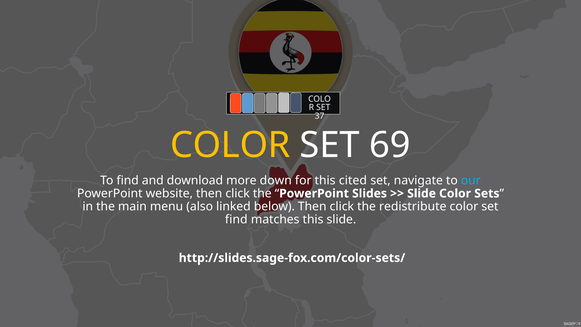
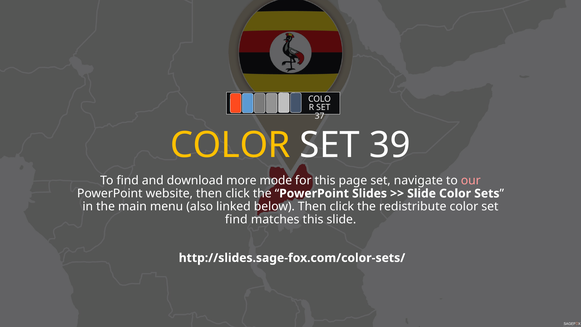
69: 69 -> 39 (390, 145)
down: down -> mode (276, 180)
cited: cited -> page (353, 180)
our colour: light blue -> pink (471, 180)
